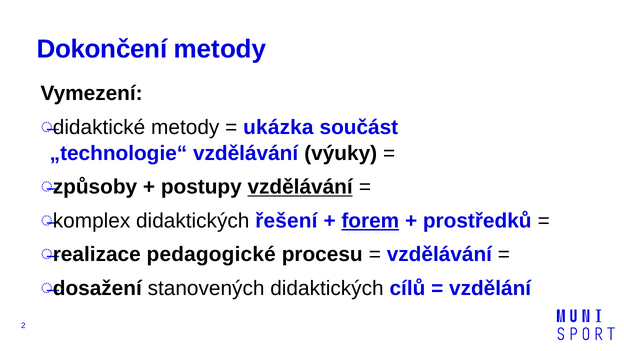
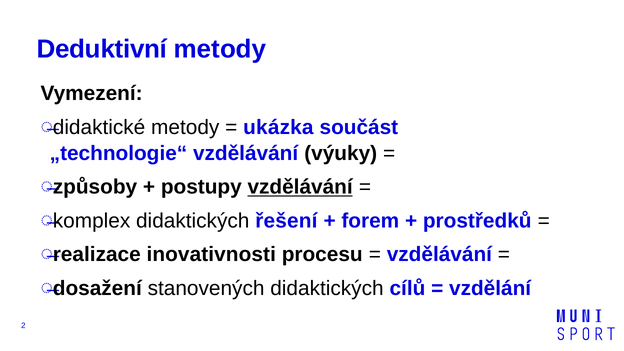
Dokončení: Dokončení -> Deduktivní (102, 49)
forem underline: present -> none (370, 221)
pedagogické: pedagogické -> inovativnosti (211, 255)
